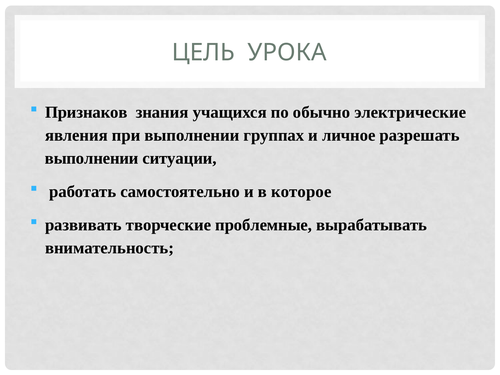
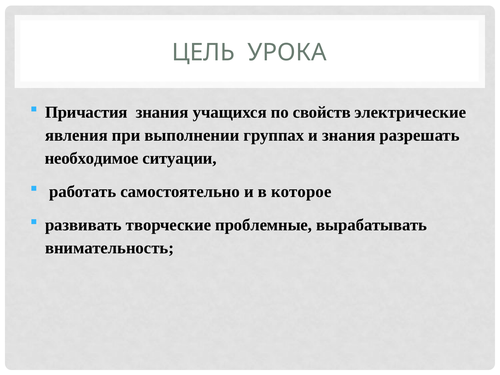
Признаков: Признаков -> Причастия (86, 112)
обычно: обычно -> свойств (322, 112)
и личное: личное -> знания (349, 135)
выполнении: выполнении -> необходимое (92, 158)
